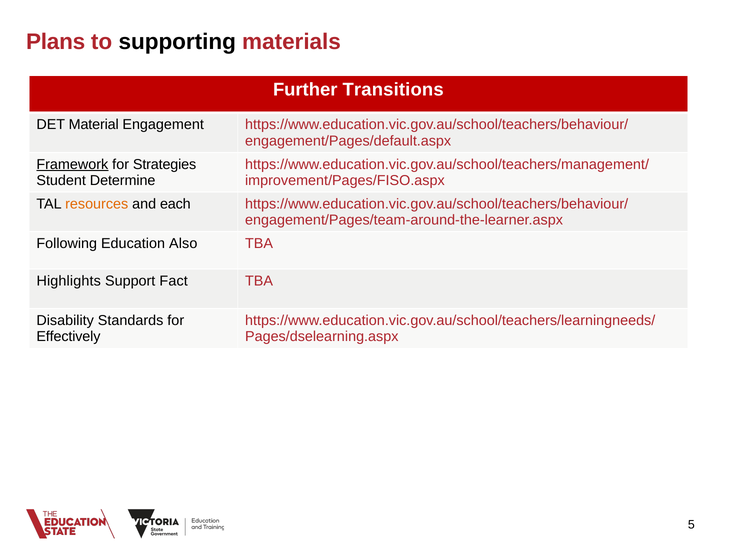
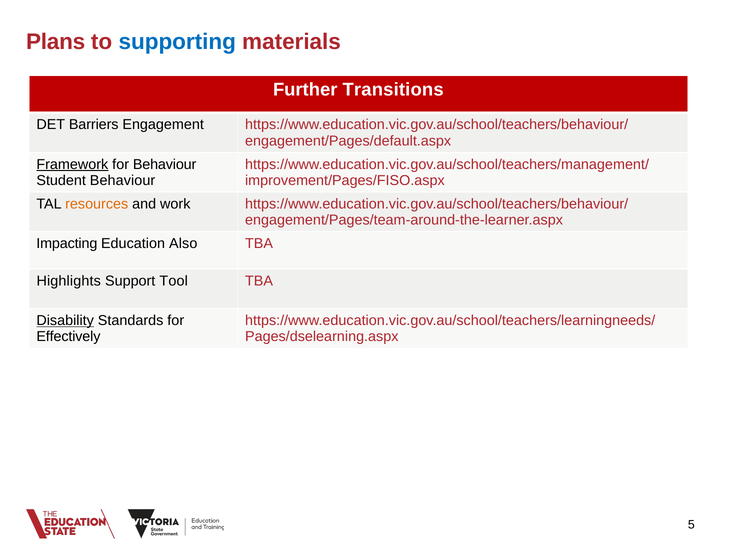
supporting colour: black -> blue (177, 42)
Material: Material -> Barriers (94, 125)
for Strategies: Strategies -> Behaviour (165, 165)
Student Determine: Determine -> Behaviour (123, 181)
each: each -> work (175, 204)
Following: Following -> Impacting (67, 244)
Fact: Fact -> Tool (174, 281)
Disability underline: none -> present (65, 321)
